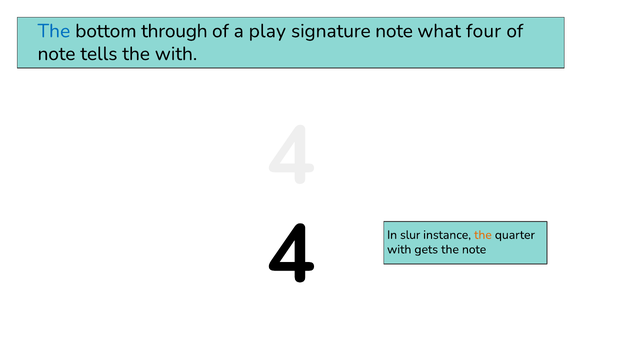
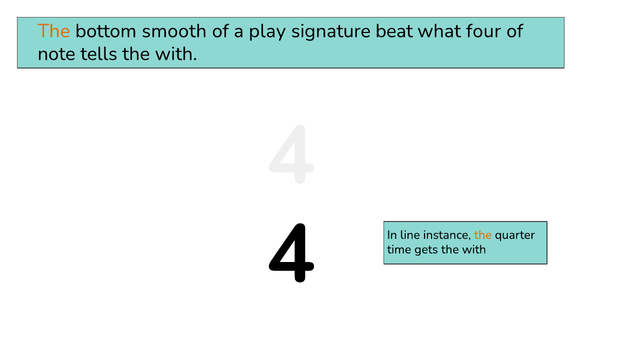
The colour: blue -> orange (54, 31)
through: through -> smooth (174, 31)
signature note: note -> beat (394, 31)
slur: slur -> line (410, 235)
with: with -> time (399, 250)
gets the note: note -> with (474, 250)
